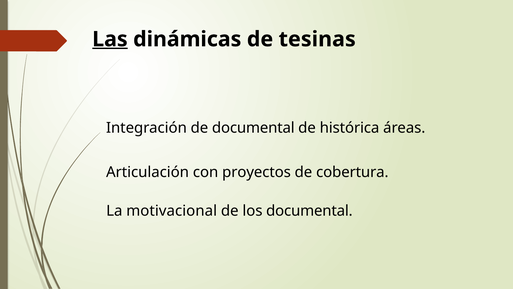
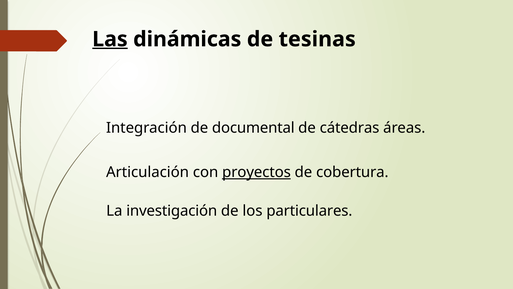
histórica: histórica -> cátedras (350, 128)
proyectos underline: none -> present (257, 172)
motivacional: motivacional -> investigación (172, 211)
los documental: documental -> particulares (309, 211)
